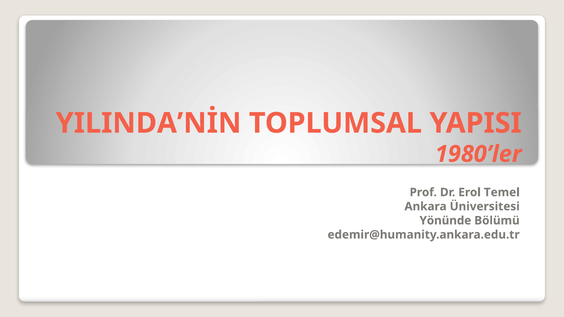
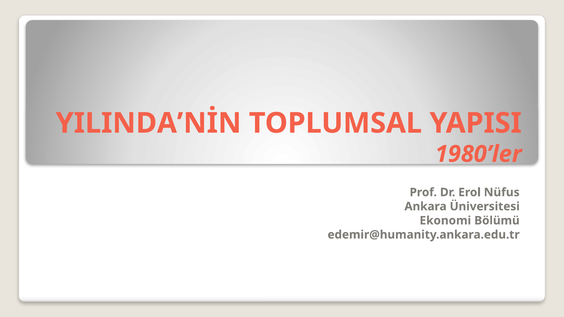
Temel: Temel -> Nüfus (502, 192)
Yönünde: Yönünde -> Ekonomi (445, 221)
